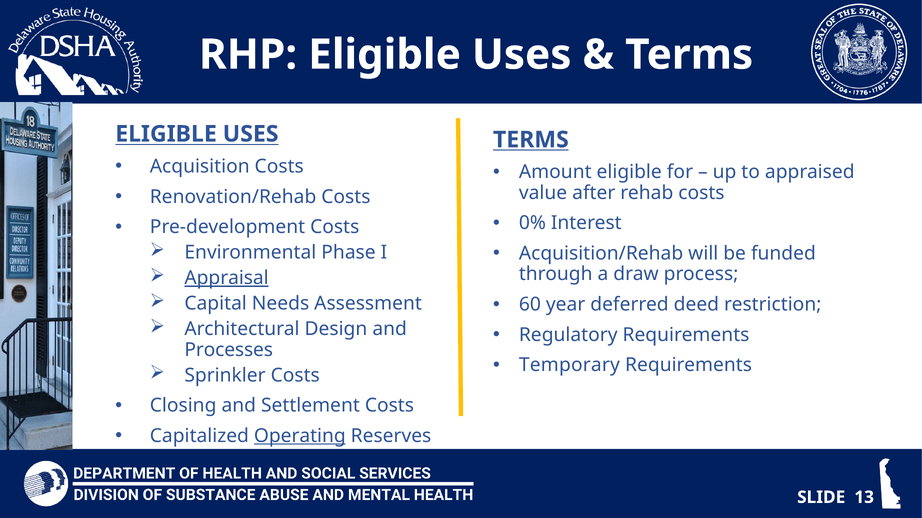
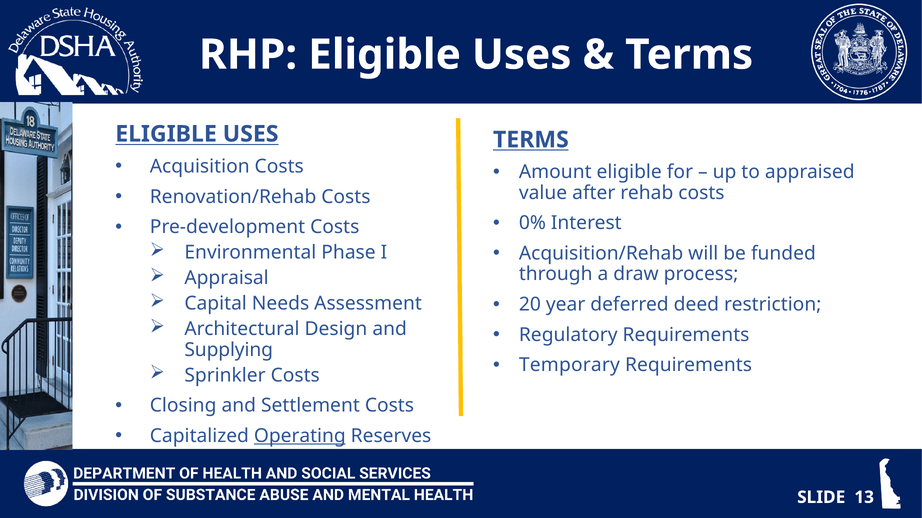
Appraisal underline: present -> none (227, 278)
60: 60 -> 20 (530, 305)
Processes: Processes -> Supplying (229, 350)
